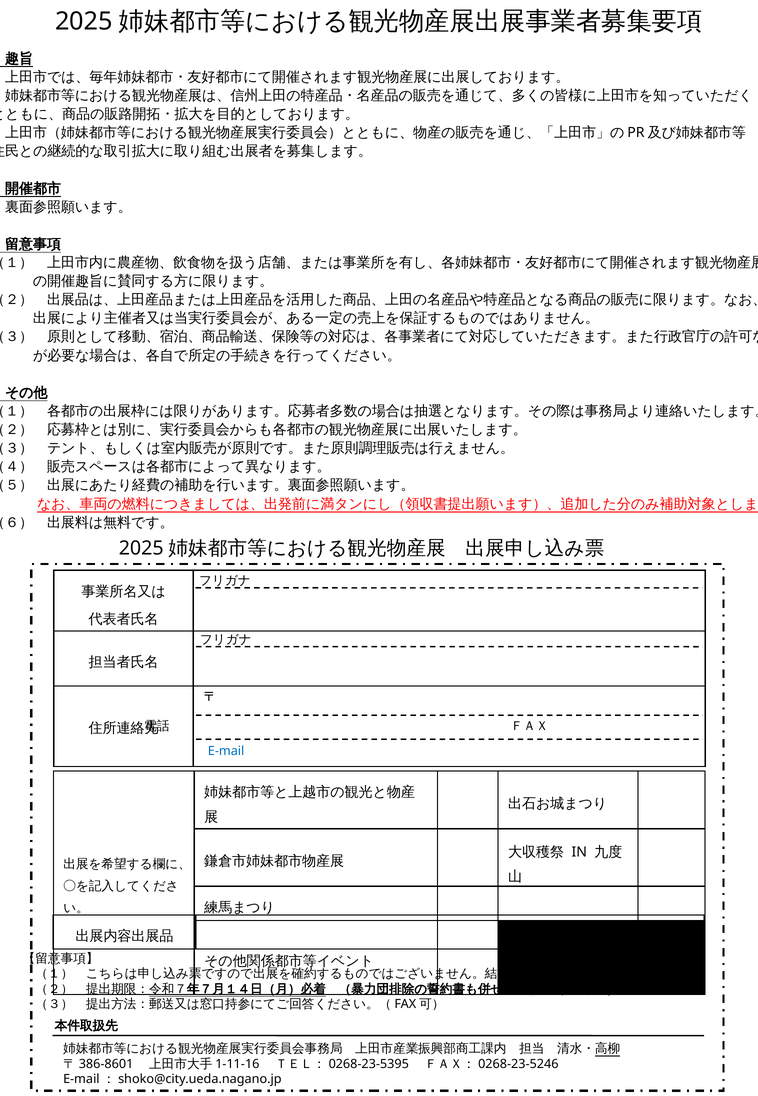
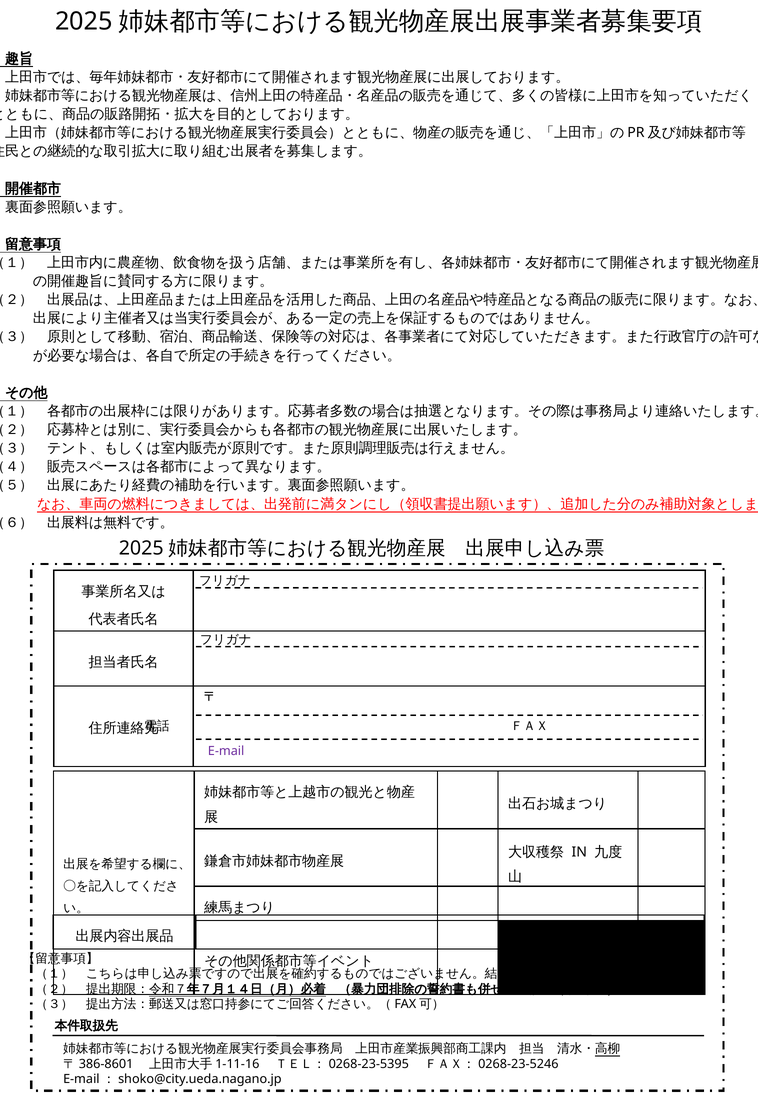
E-mail colour: blue -> purple (226, 750)
